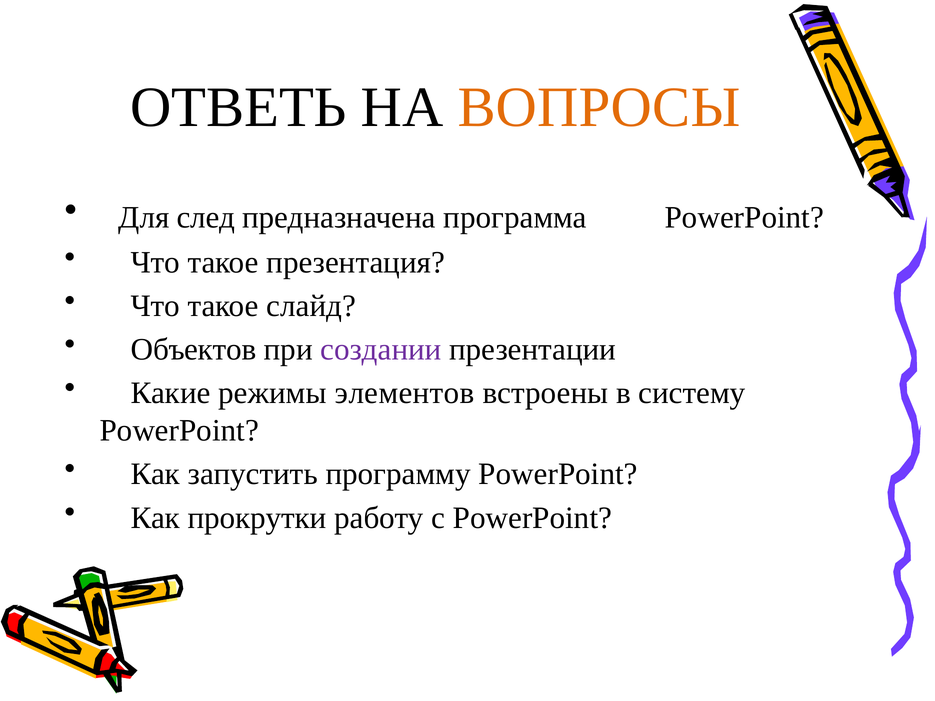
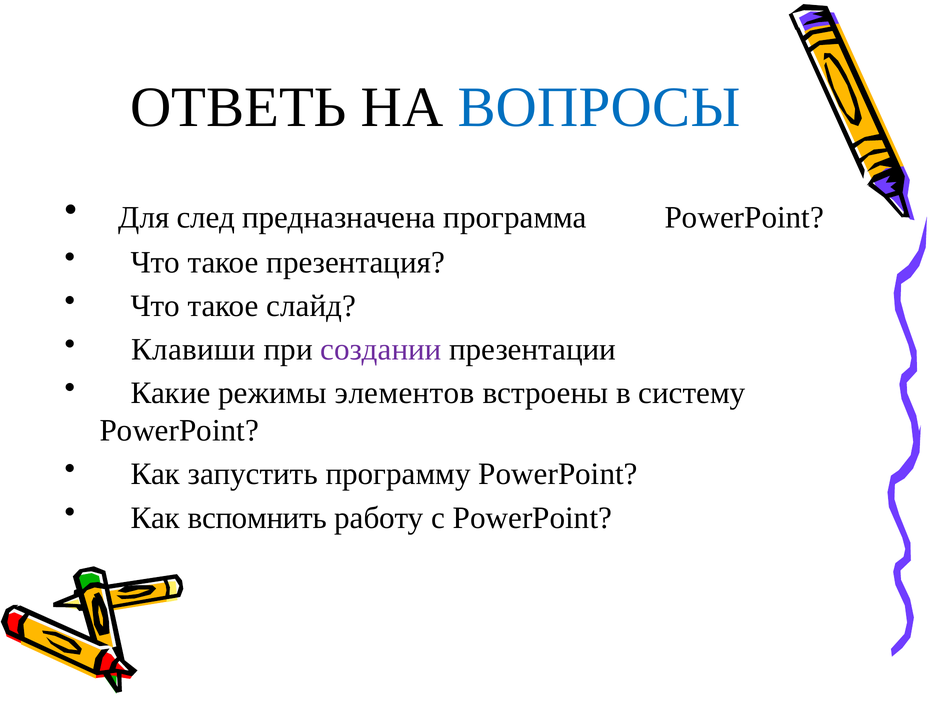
ВОПРОСЫ colour: orange -> blue (599, 107)
Объектов: Объектов -> Клавиши (193, 350)
прокрутки: прокрутки -> вспомнить (257, 518)
